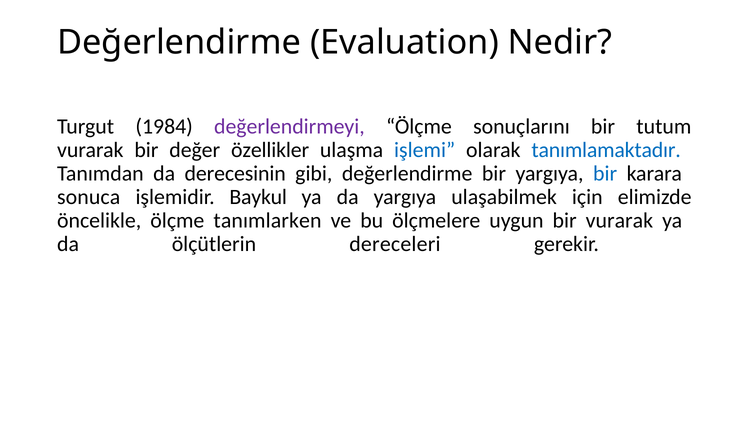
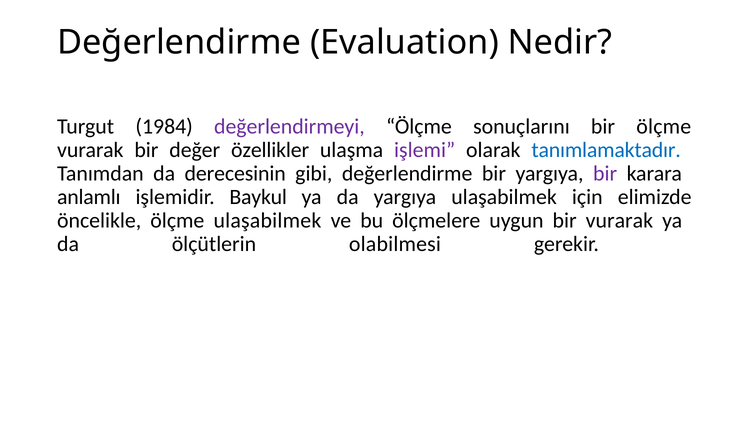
bir tutum: tutum -> ölçme (664, 127)
işlemi colour: blue -> purple (425, 150)
bir colour: blue -> purple (605, 174)
sonuca: sonuca -> anlamlı (89, 197)
ölçme tanımlarken: tanımlarken -> ulaşabilmek (267, 221)
dereceleri: dereceleri -> olabilmesi (395, 244)
